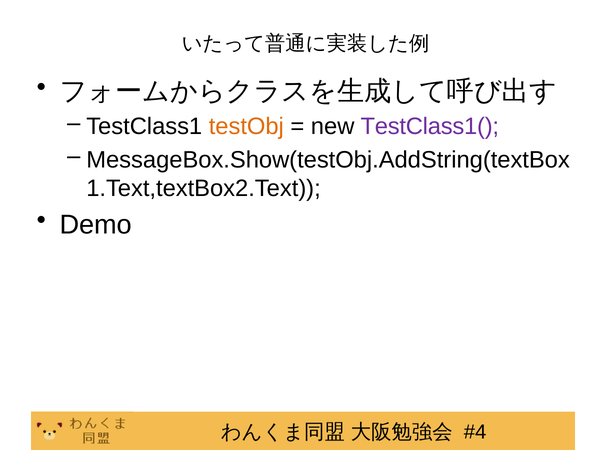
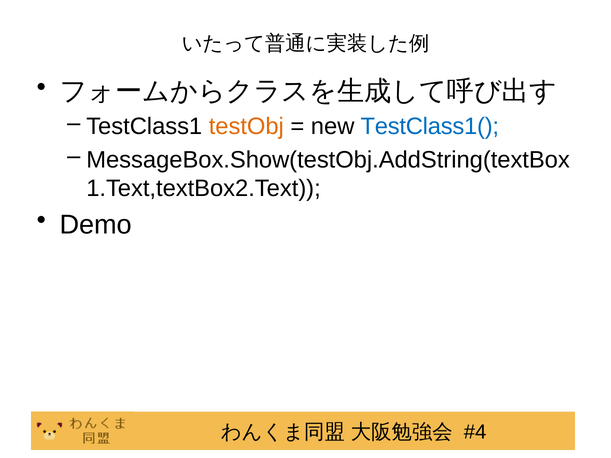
TestClass1( colour: purple -> blue (430, 127)
